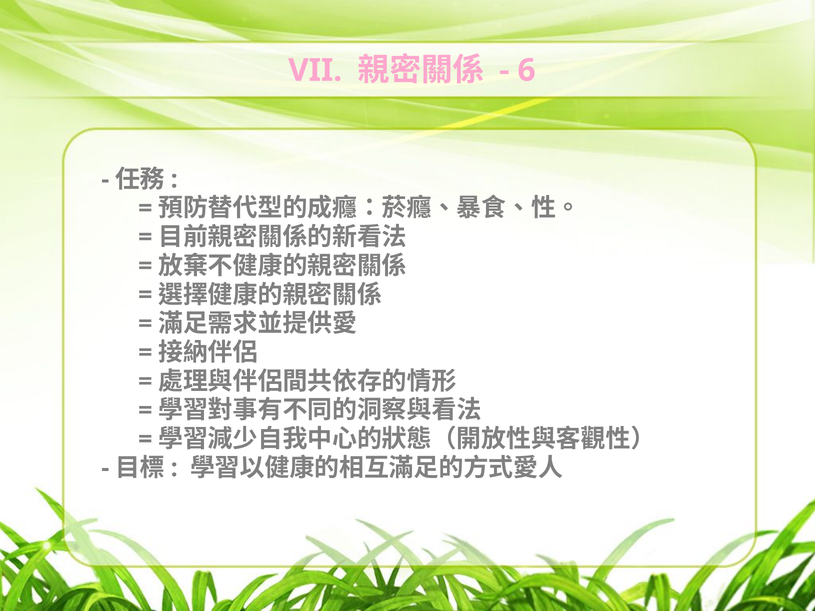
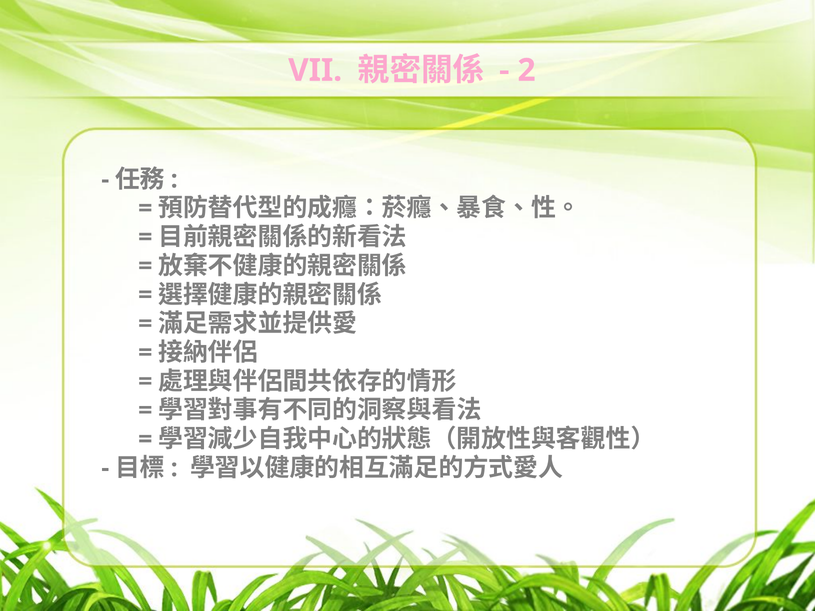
6: 6 -> 2 (527, 70)
